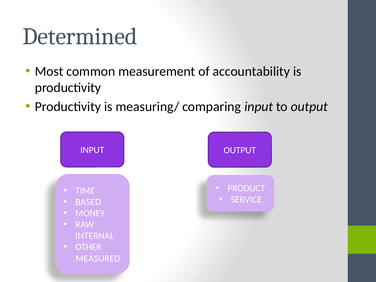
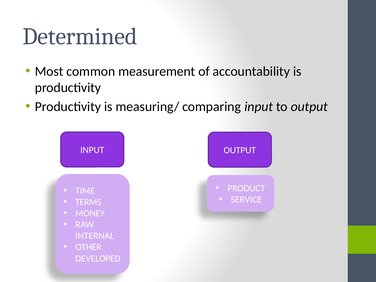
BASED: BASED -> TERMS (88, 202)
MEASURED: MEASURED -> DEVELOPED (98, 258)
